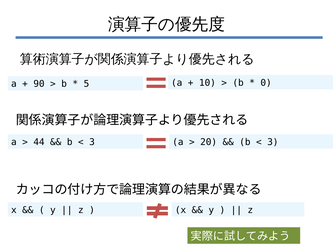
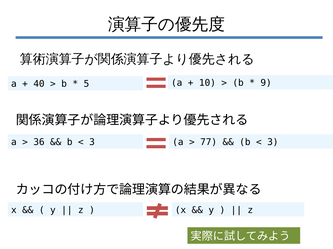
90: 90 -> 40 (39, 84)
0: 0 -> 9 (266, 83)
44: 44 -> 36 (39, 143)
20: 20 -> 77 (209, 143)
